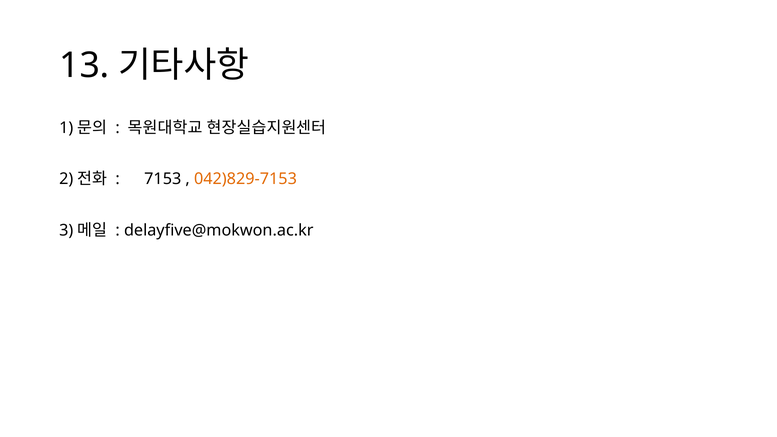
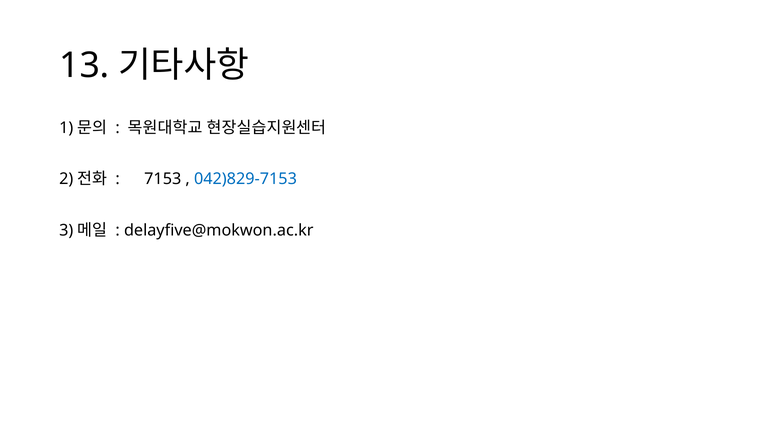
042)829-7153 colour: orange -> blue (245, 179)
